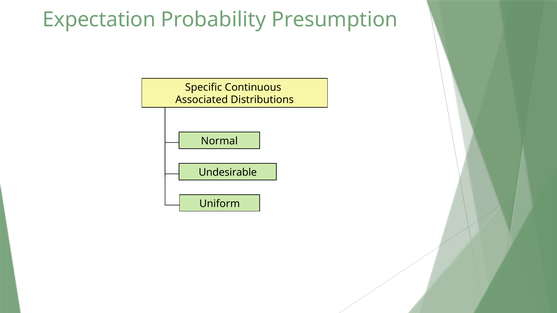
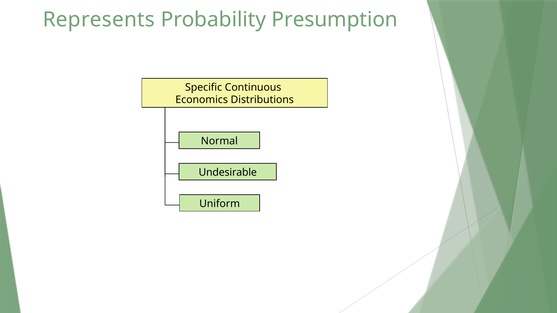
Expectation: Expectation -> Represents (99, 20)
Associated: Associated -> Economics (202, 100)
